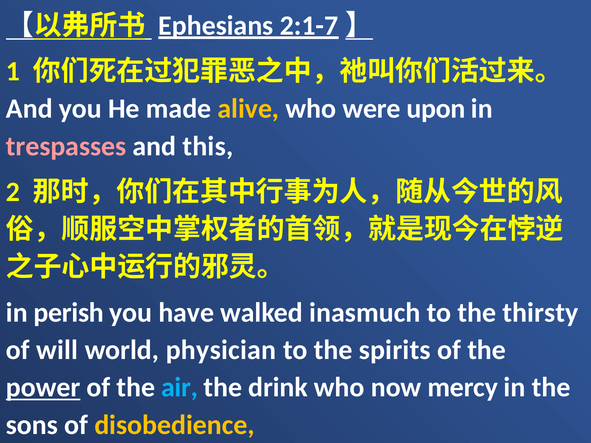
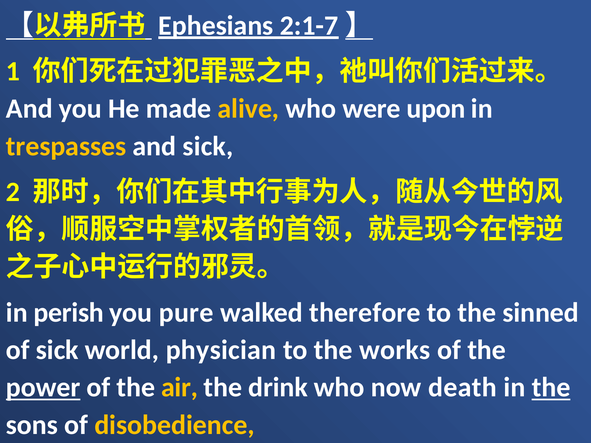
trespasses colour: pink -> yellow (66, 146)
and this: this -> sick (208, 146)
have: have -> pure (186, 313)
inasmuch: inasmuch -> therefore (365, 313)
thirsty: thirsty -> sinned (541, 313)
of will: will -> sick (57, 350)
spirits: spirits -> works (395, 350)
air colour: light blue -> yellow (179, 388)
mercy: mercy -> death (462, 388)
the underline: none -> present (551, 388)
